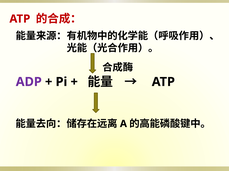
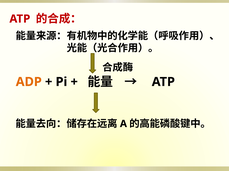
ADP colour: purple -> orange (29, 82)
